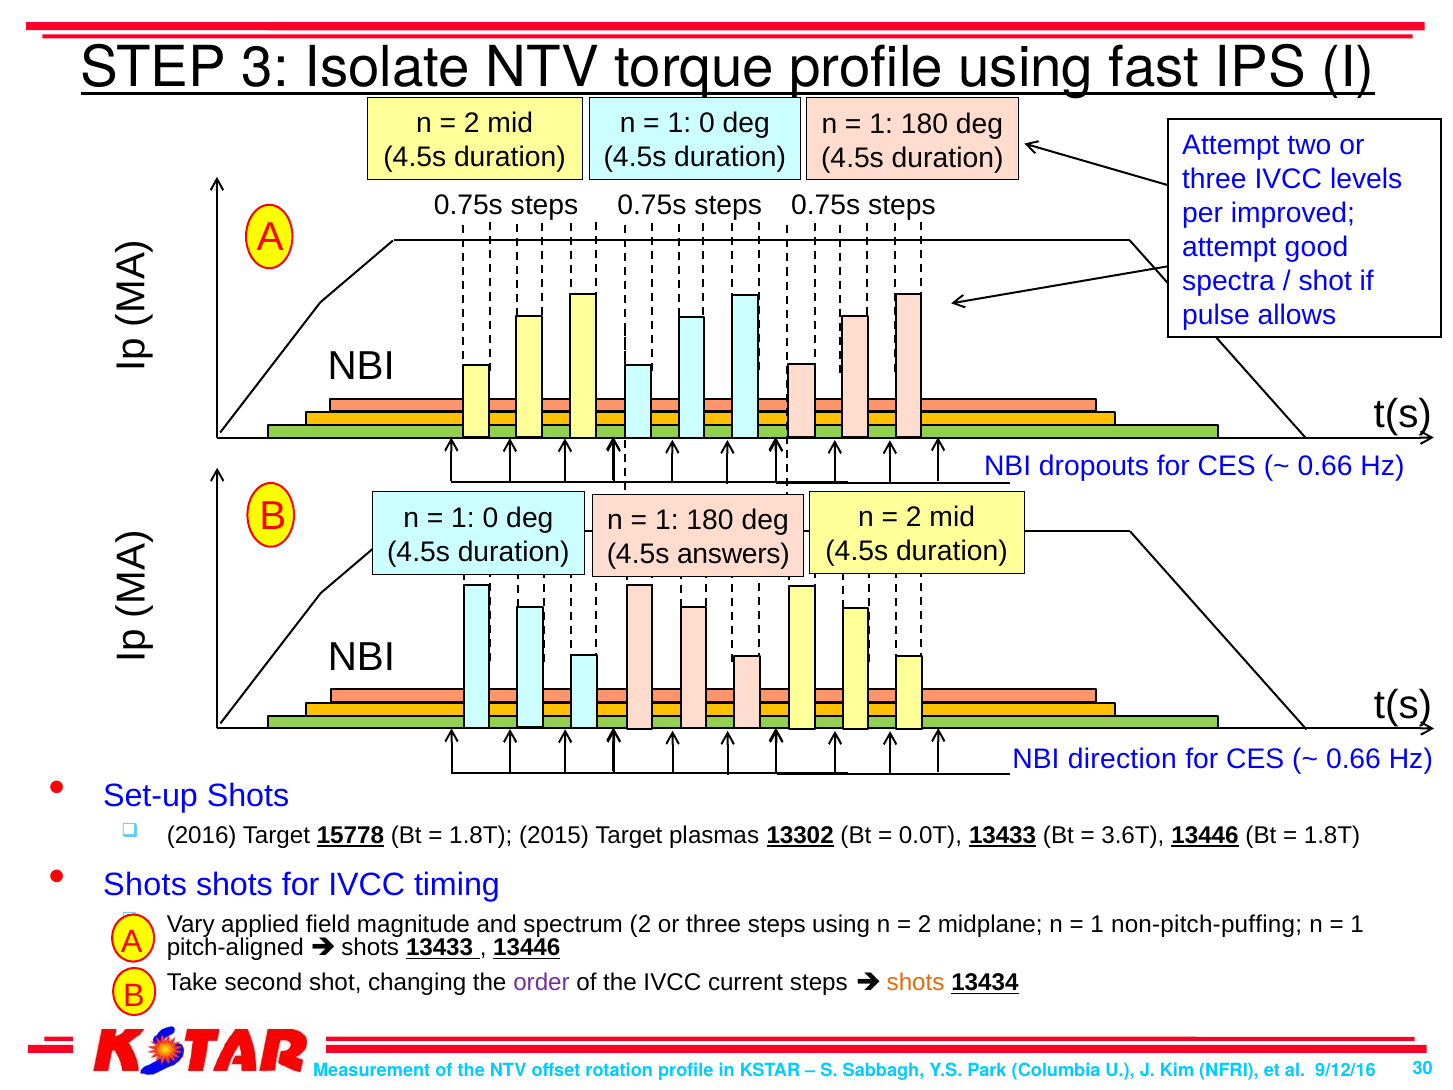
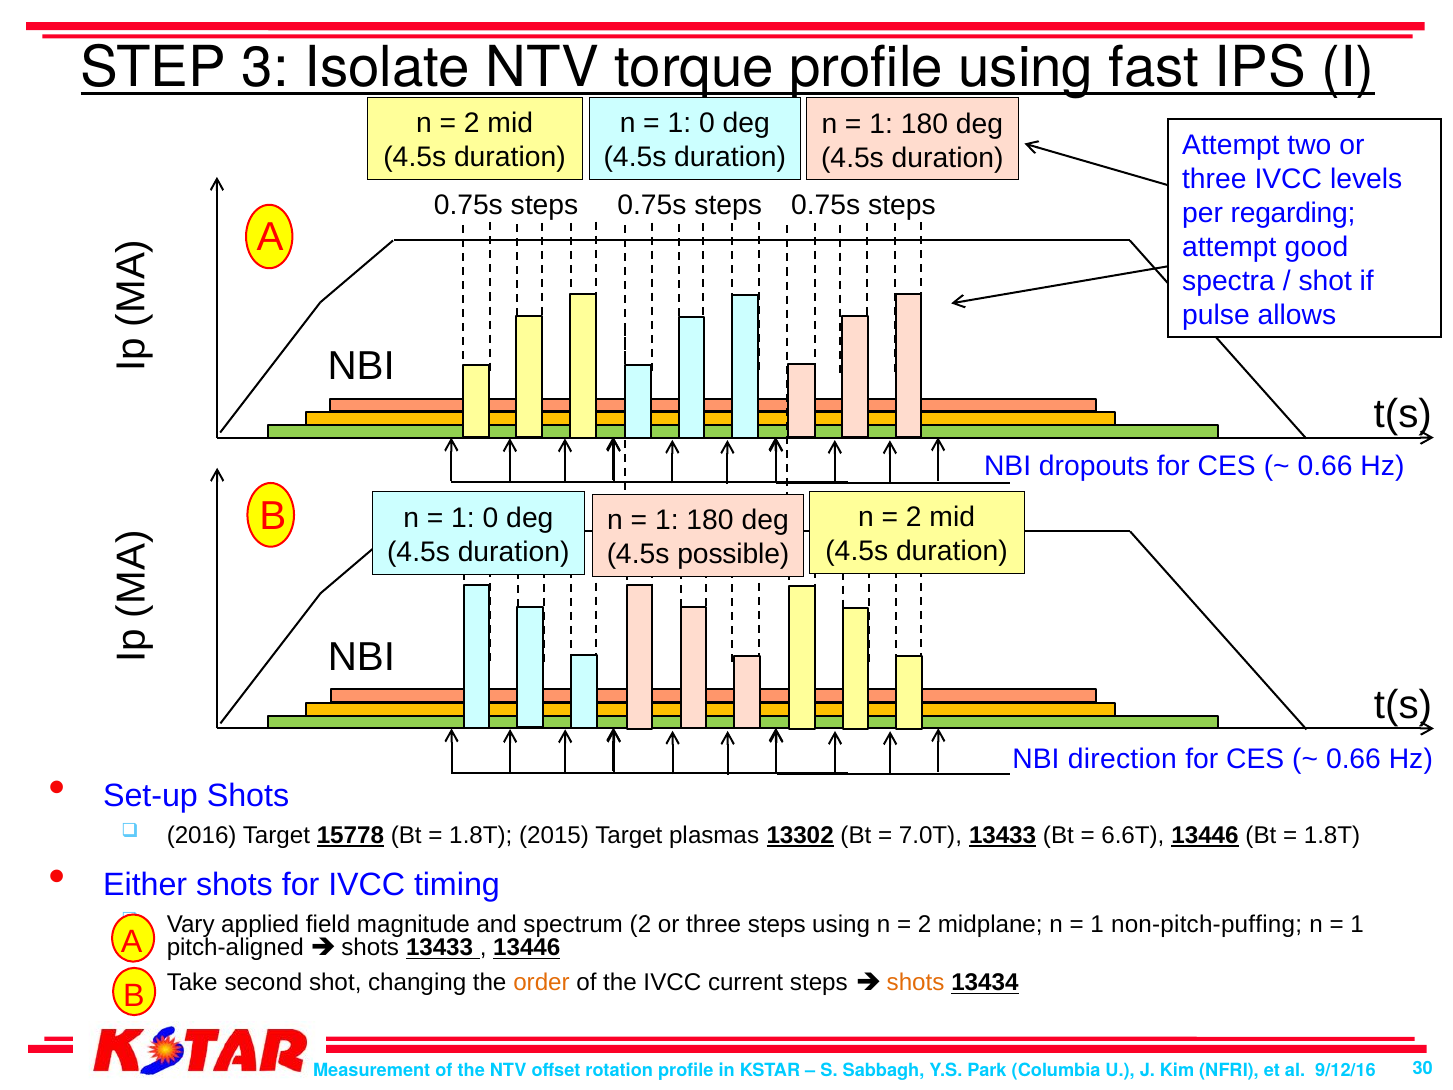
improved: improved -> regarding (1293, 213)
answers: answers -> possible (733, 554)
0.0T: 0.0T -> 7.0T (930, 835)
3.6T: 3.6T -> 6.6T (1133, 835)
Shots: Shots -> Either (145, 884)
order colour: purple -> orange (541, 983)
